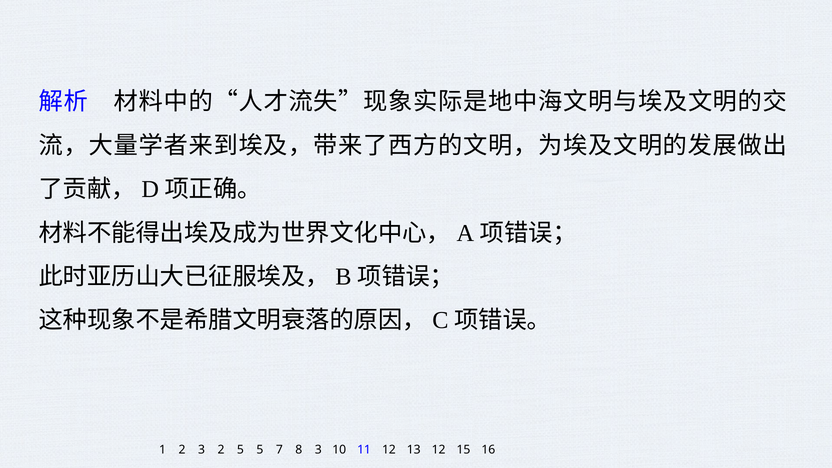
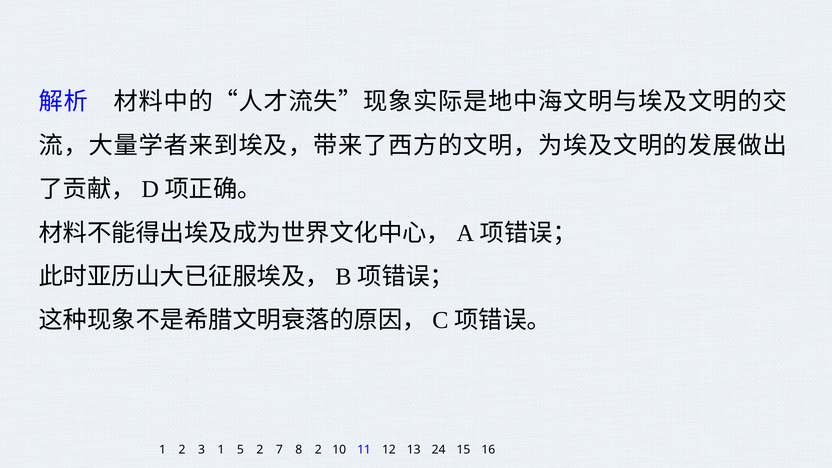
3 2: 2 -> 1 (221, 450)
5 5: 5 -> 2 (260, 450)
8 3: 3 -> 2 (318, 450)
13 12: 12 -> 24 (439, 450)
